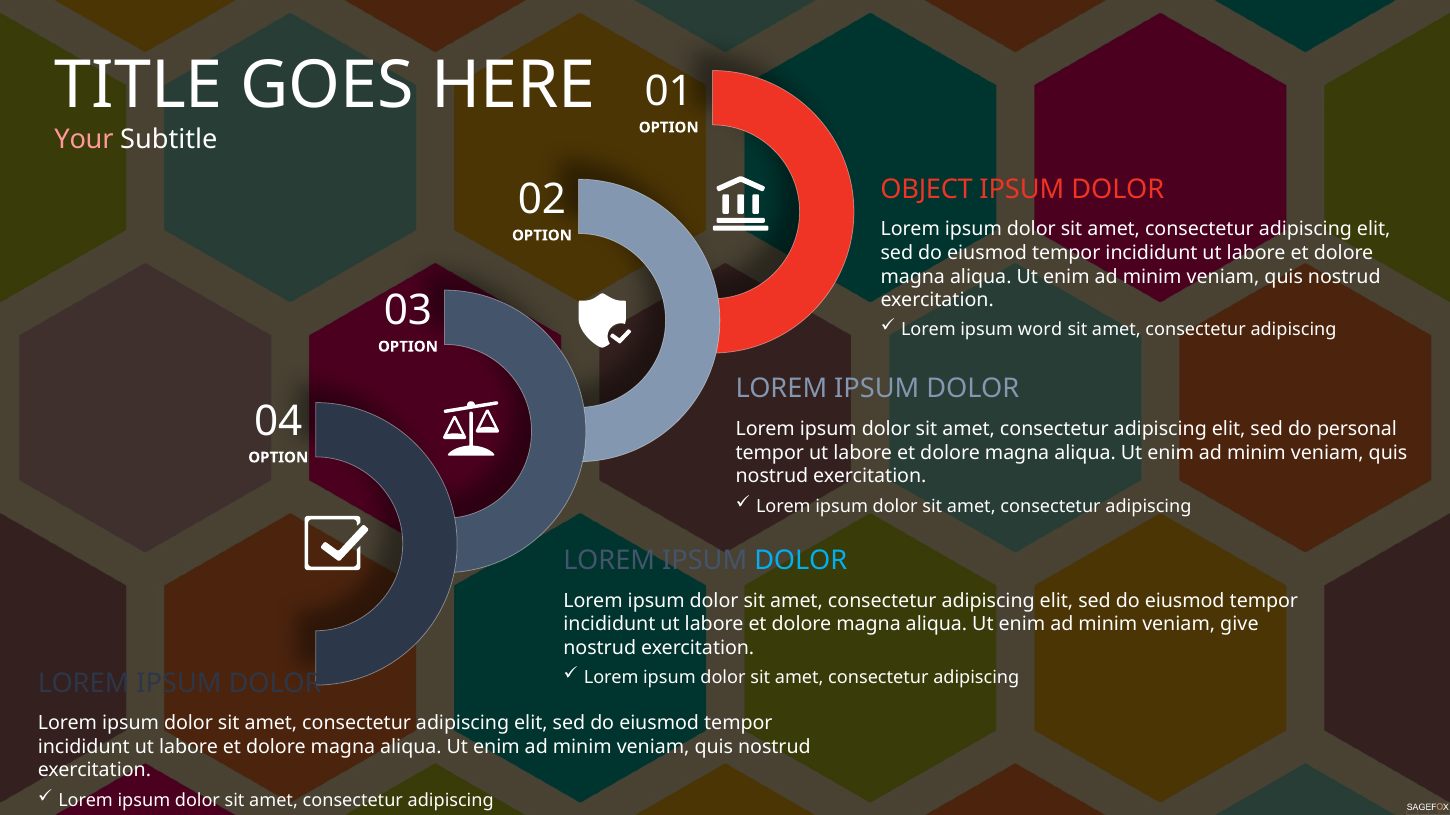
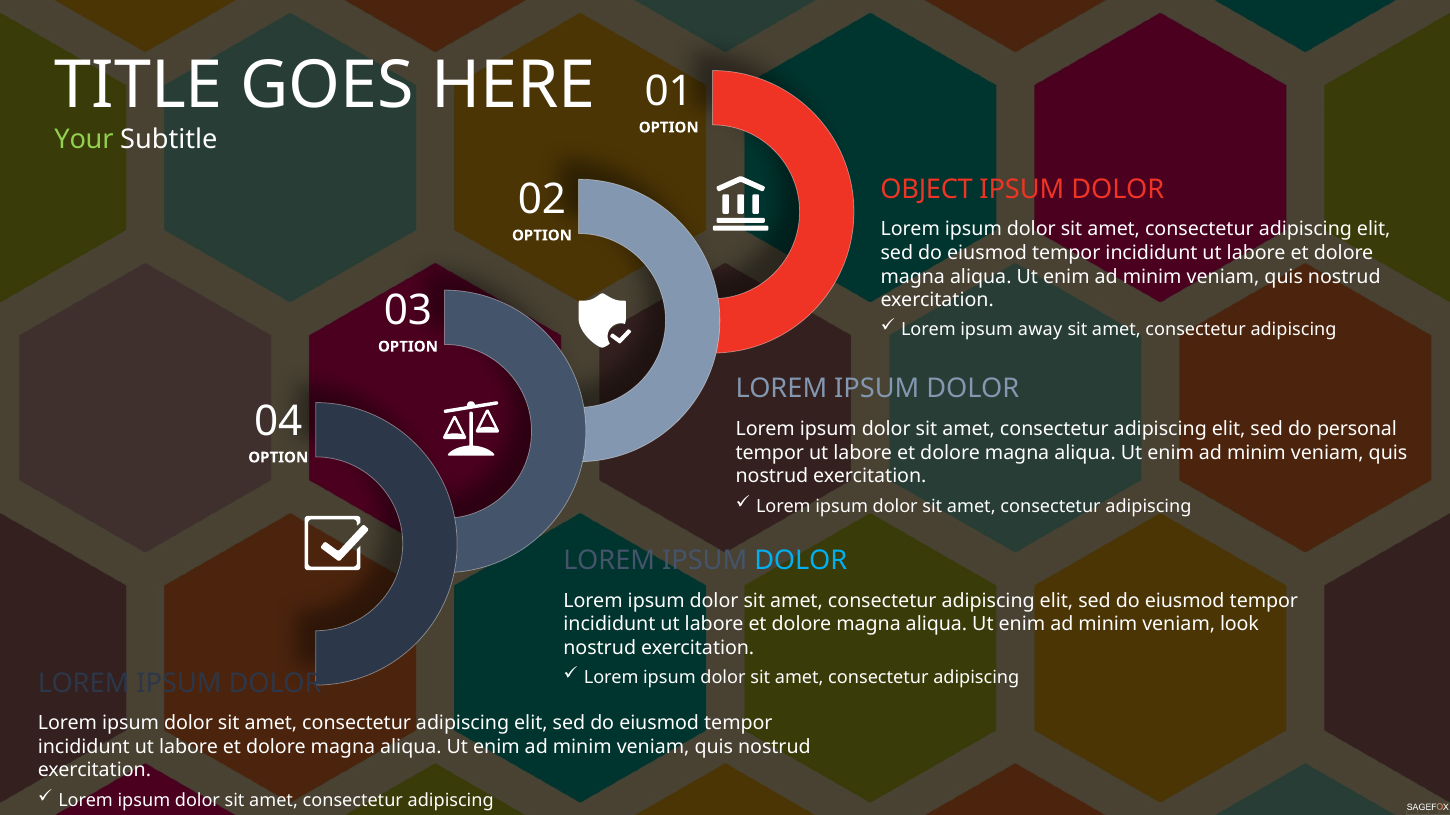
Your colour: pink -> light green (84, 139)
word: word -> away (1040, 330)
give: give -> look (1240, 625)
